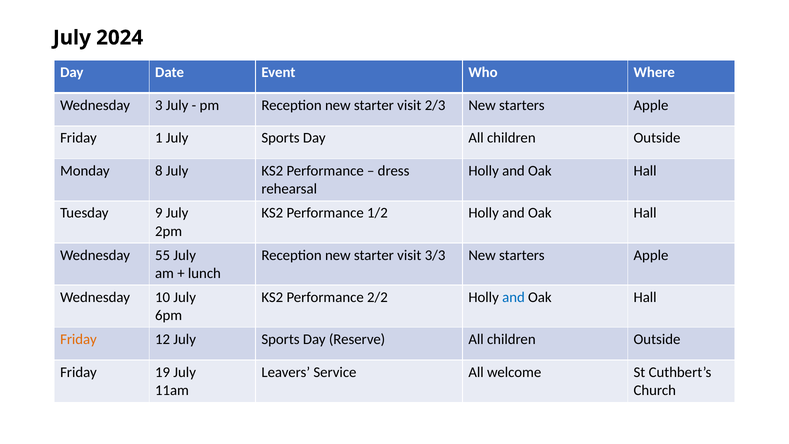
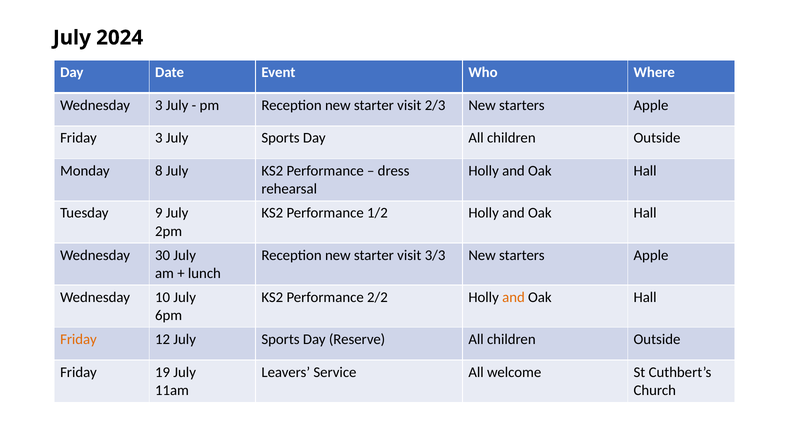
Friday 1: 1 -> 3 (159, 138)
55: 55 -> 30 (163, 255)
and colour: blue -> orange (513, 297)
